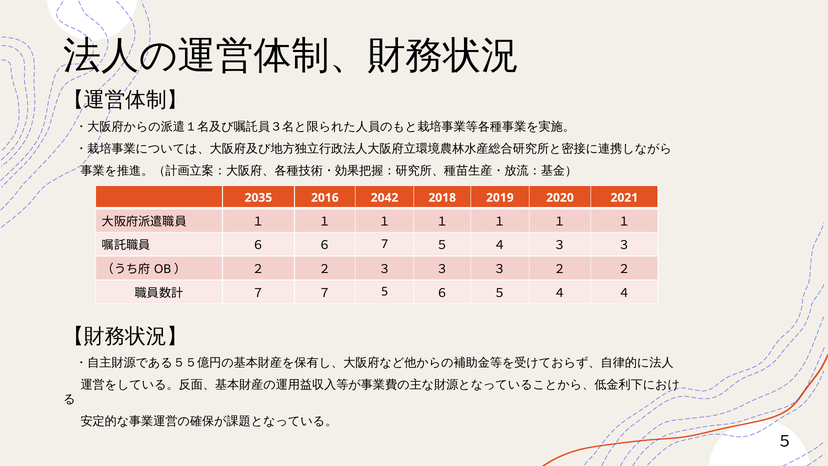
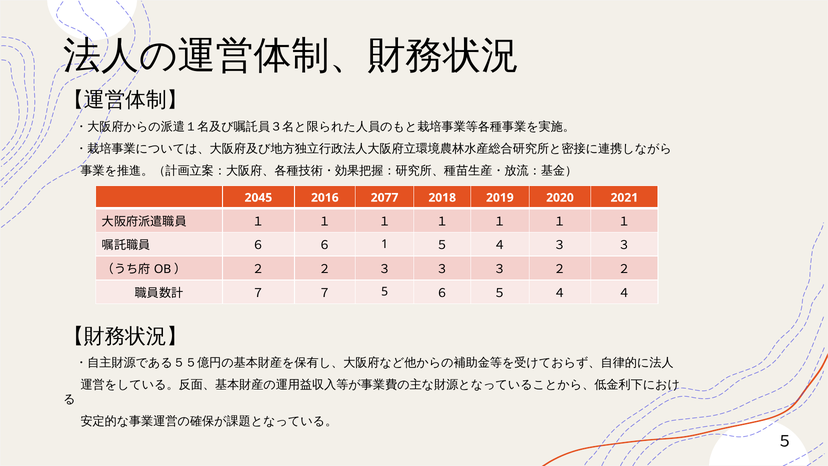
2035: 2035 -> 2045 (258, 198)
2042: 2042 -> 2077 (385, 198)
7: 7 -> 1 (385, 244)
